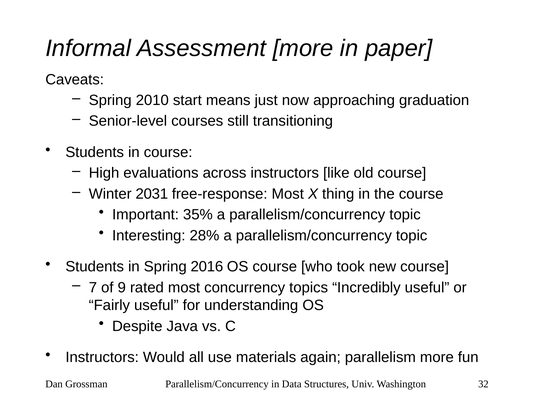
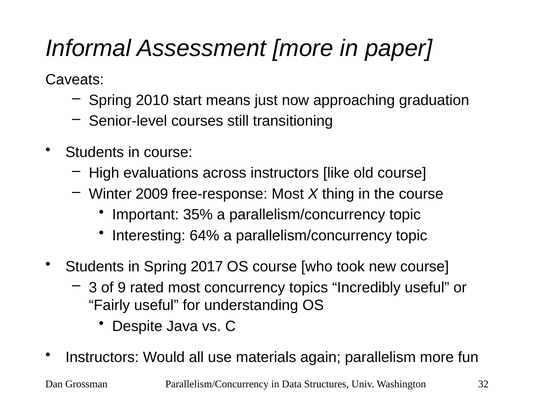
2031: 2031 -> 2009 (152, 194)
28%: 28% -> 64% (204, 235)
2016: 2016 -> 2017 (207, 266)
7: 7 -> 3 (93, 287)
